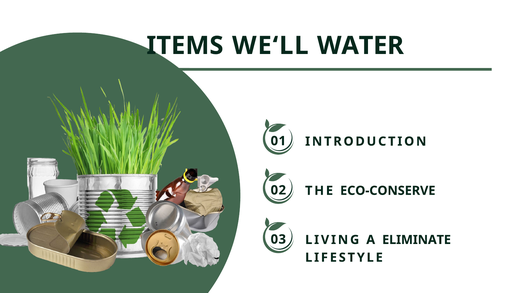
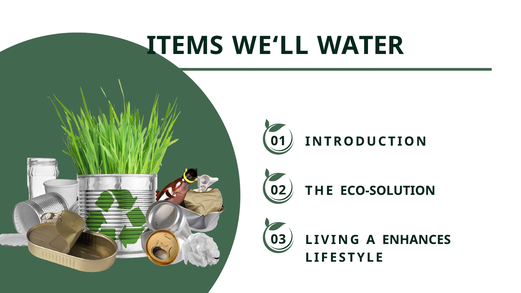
ECO-CONSERVE: ECO-CONSERVE -> ECO-SOLUTION (388, 191)
ELIMINATE: ELIMINATE -> ENHANCES (416, 240)
